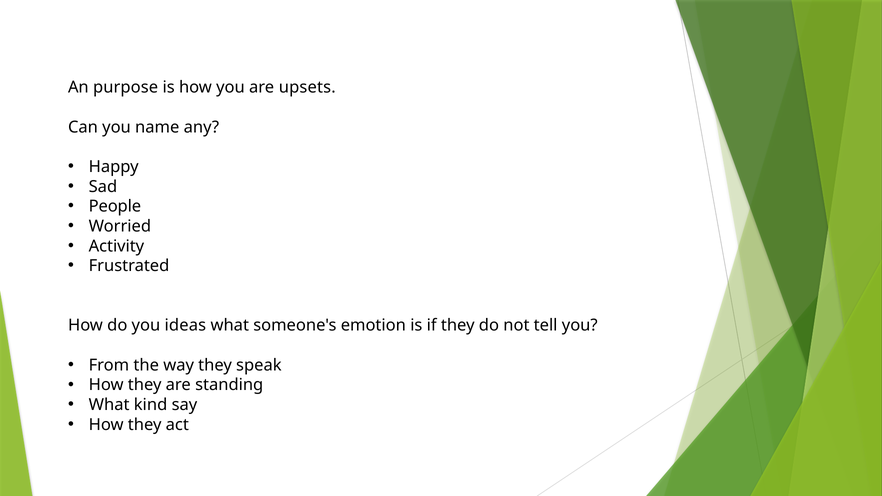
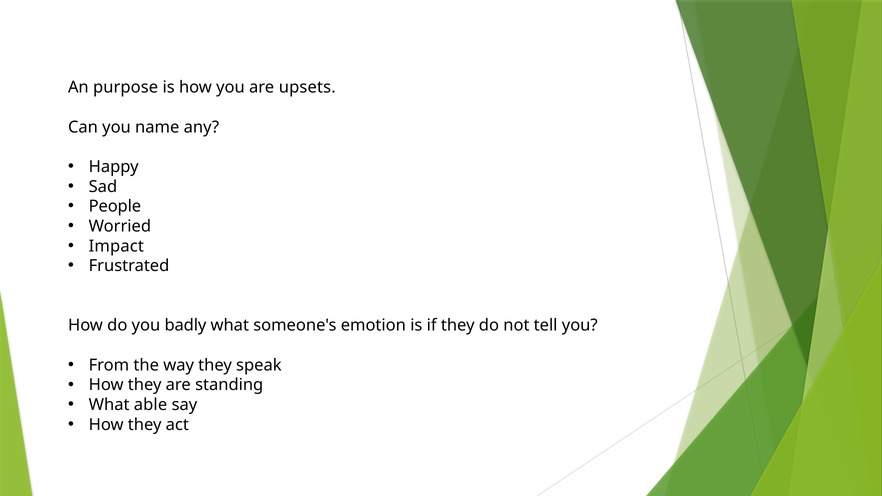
Activity: Activity -> Impact (116, 246)
ideas: ideas -> badly (185, 326)
kind: kind -> able (150, 405)
